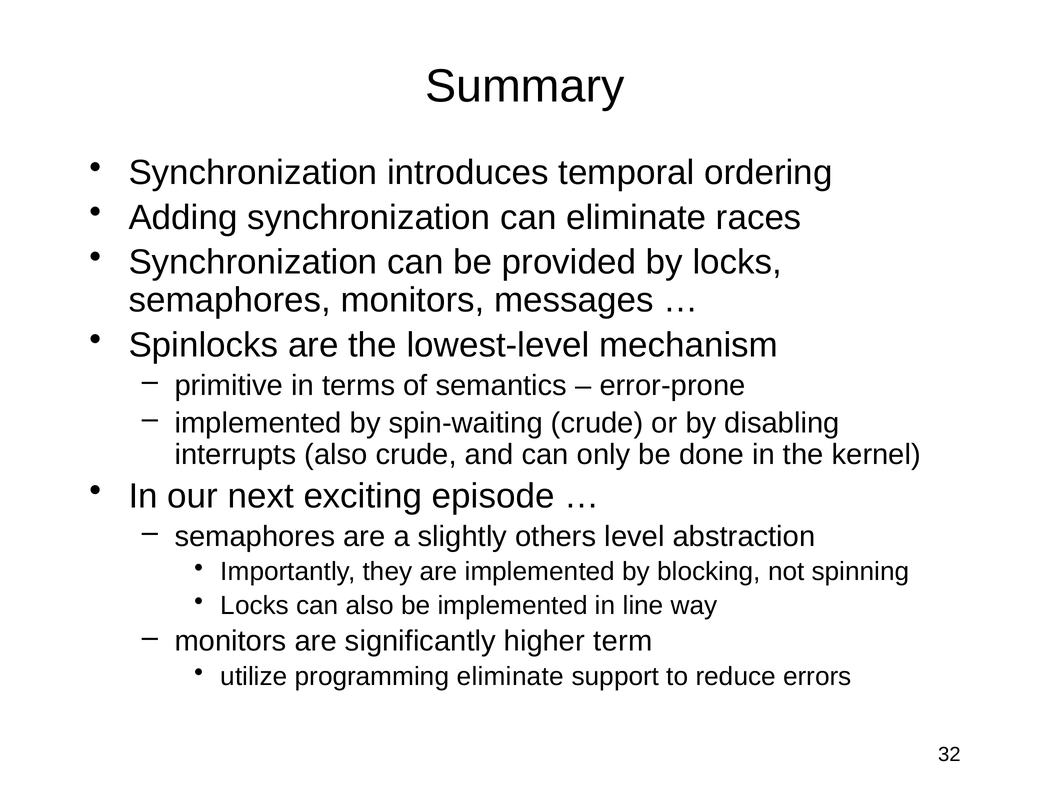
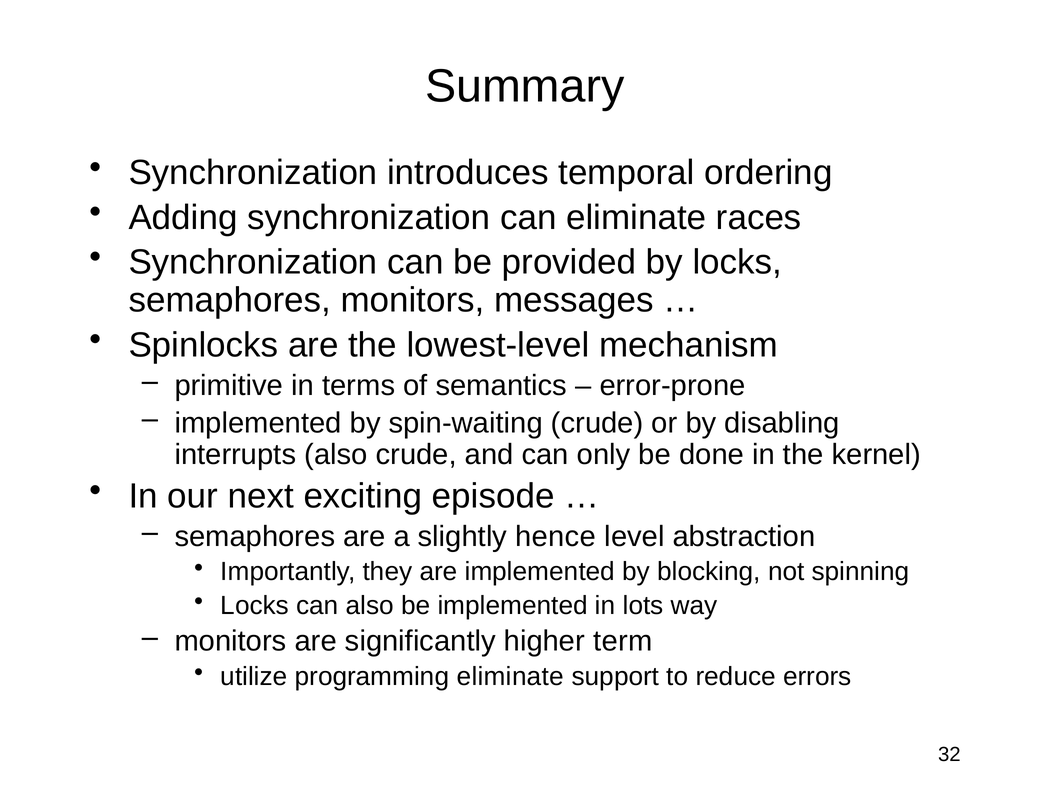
others: others -> hence (556, 536)
line: line -> lots (643, 605)
